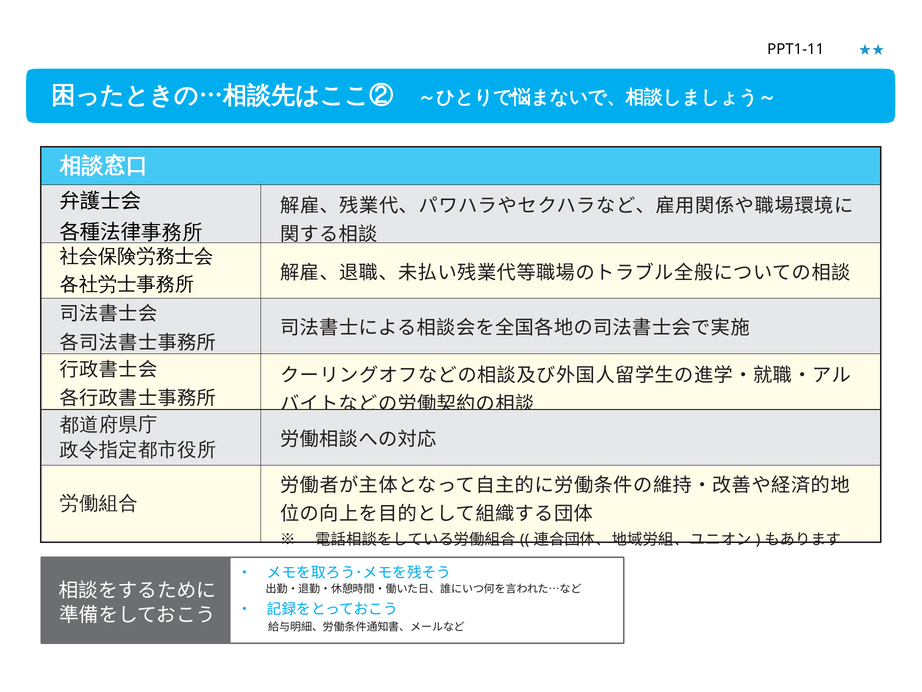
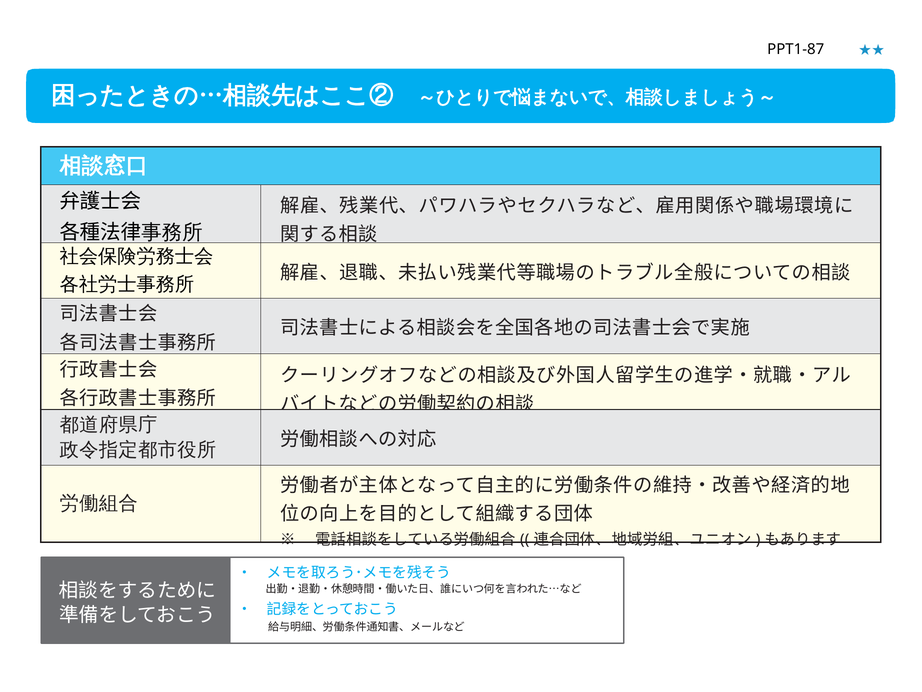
PPT1-11: PPT1-11 -> PPT1-87 (796, 49)
